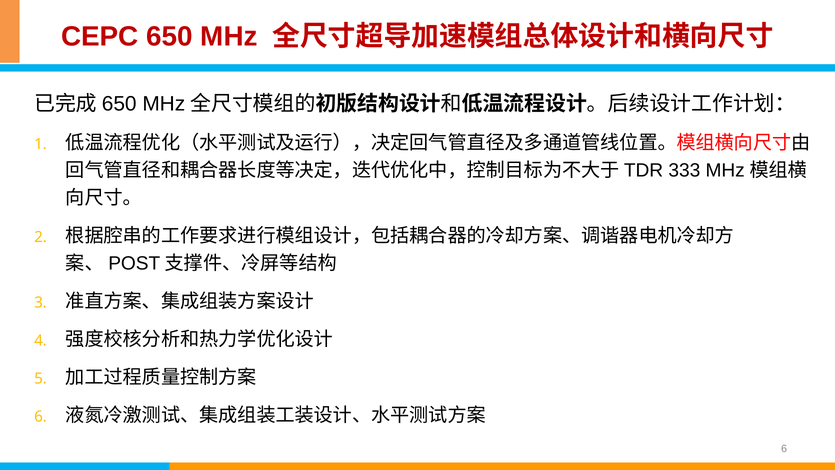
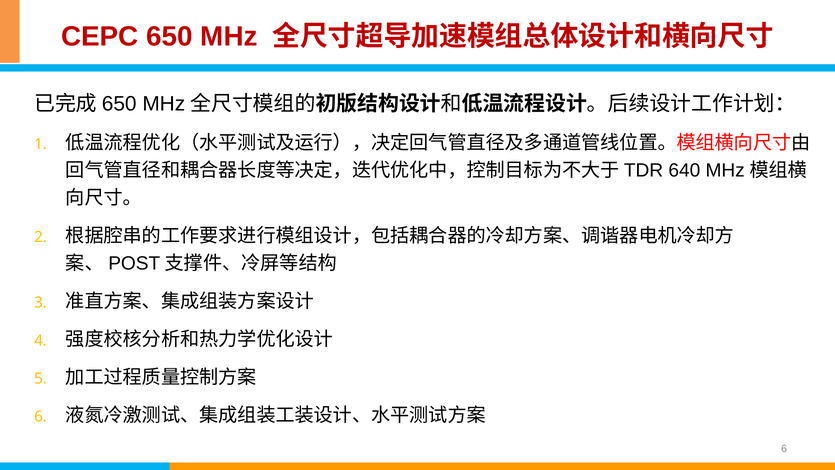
333: 333 -> 640 (684, 170)
